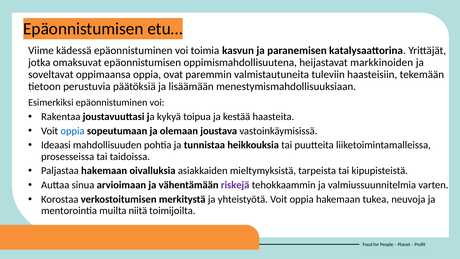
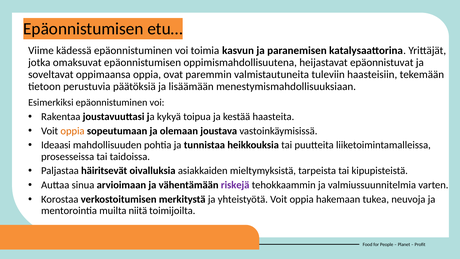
markkinoiden: markkinoiden -> epäonnistuvat (382, 63)
oppia colour: blue -> orange (73, 131)
Paljastaa hakemaan: hakemaan -> häiritsevät (104, 171)
